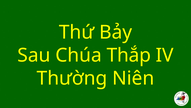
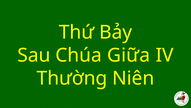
Thắp: Thắp -> Giữa (129, 55)
